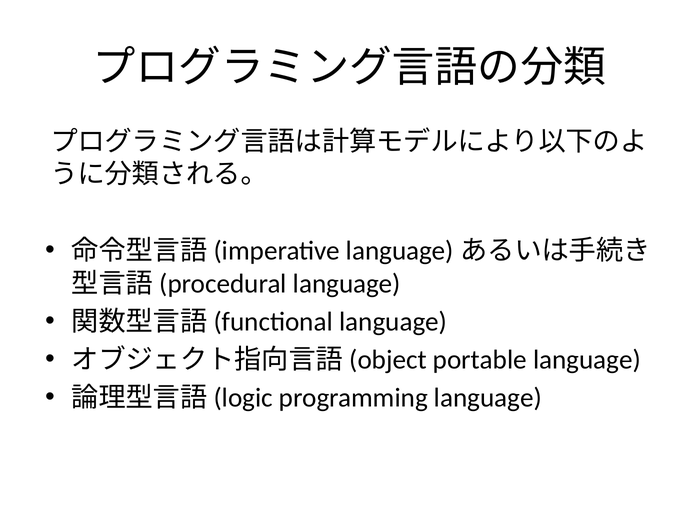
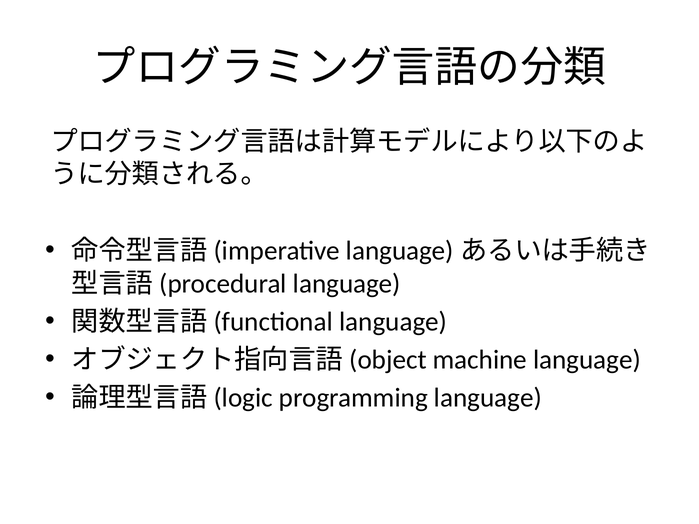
portable: portable -> machine (480, 360)
